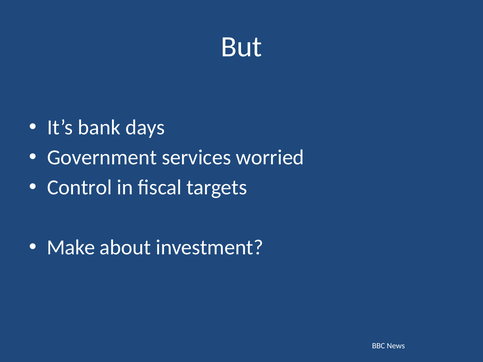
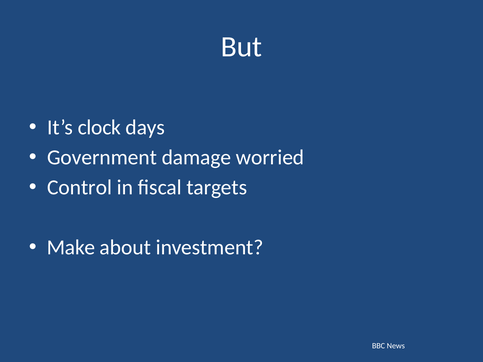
bank: bank -> clock (99, 127)
services: services -> damage (196, 158)
